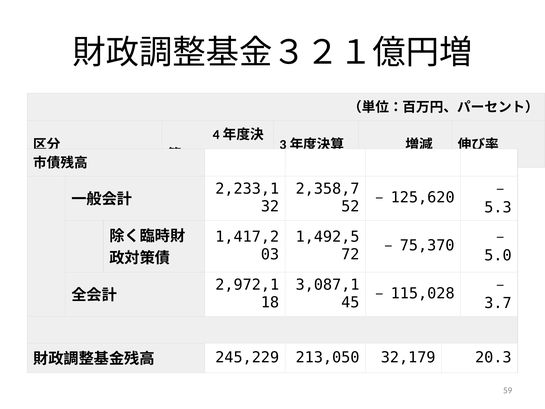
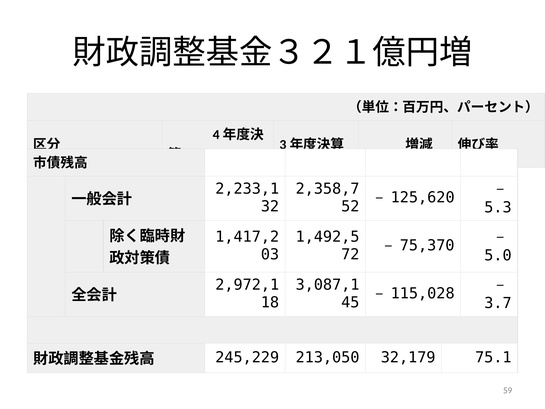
20.3: 20.3 -> 75.1 (493, 357)
